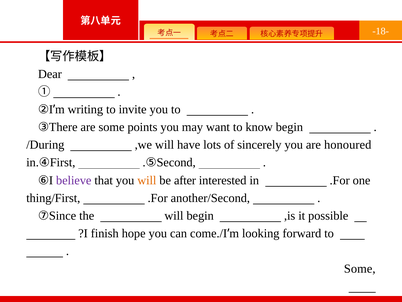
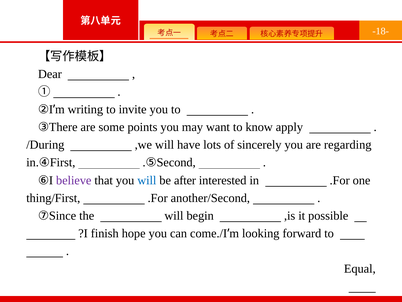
know begin: begin -> apply (289, 127)
honoured: honoured -> regarding (348, 145)
will colour: orange -> blue (147, 180)
Some: Some -> Equal (360, 268)
